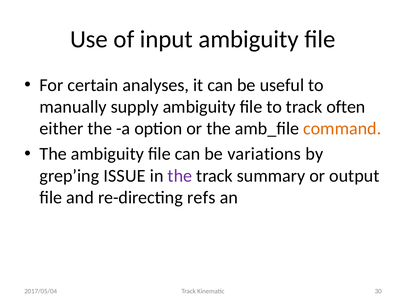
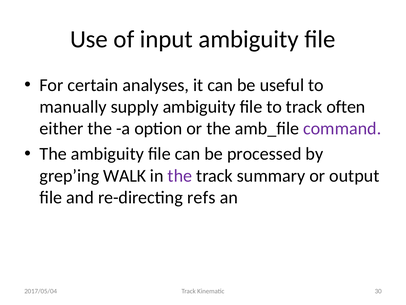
command colour: orange -> purple (342, 128)
variations: variations -> processed (264, 154)
ISSUE: ISSUE -> WALK (125, 175)
